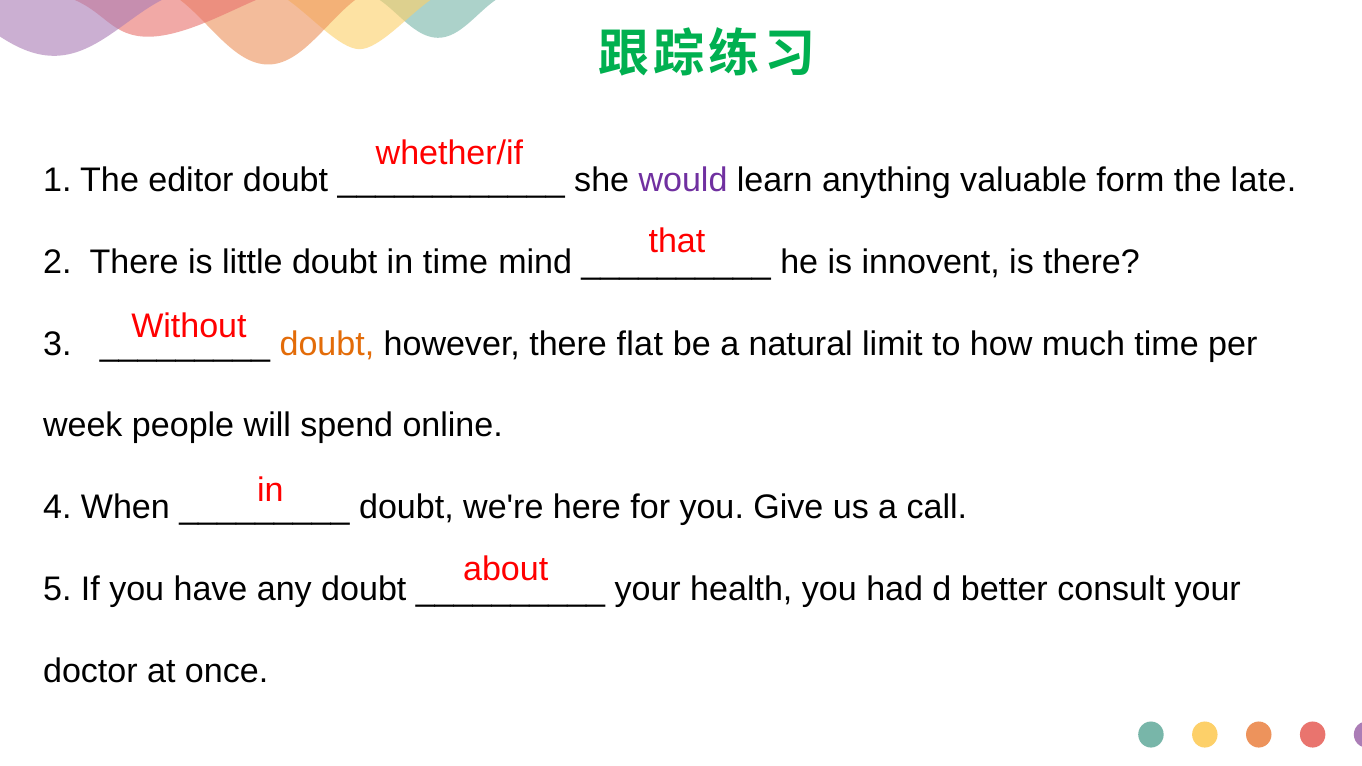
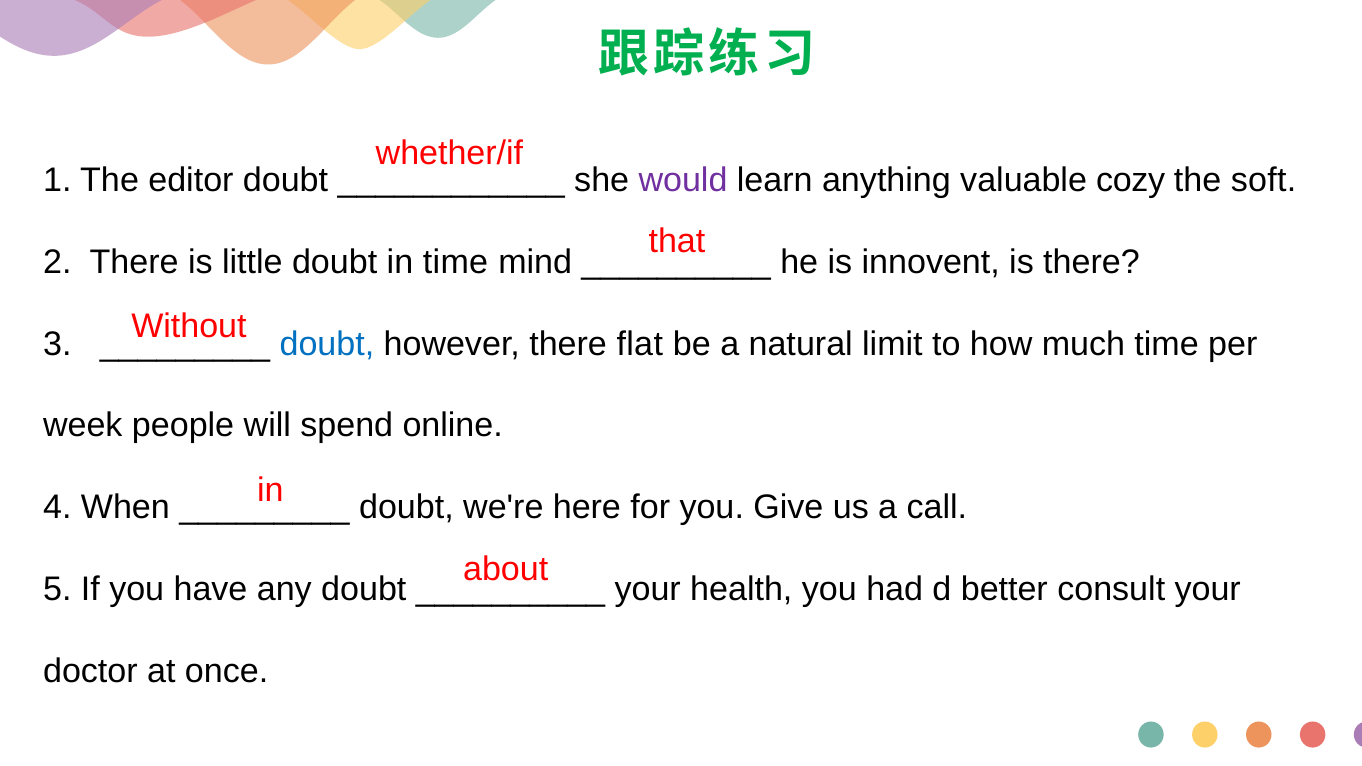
form: form -> cozy (1131, 181)
late: late -> soft (1264, 181)
doubt colour: orange -> blue (327, 344)
